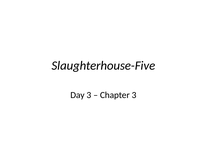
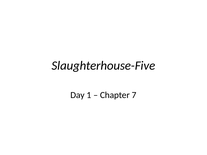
Day 3: 3 -> 1 (89, 95)
Chapter 3: 3 -> 7 (134, 95)
